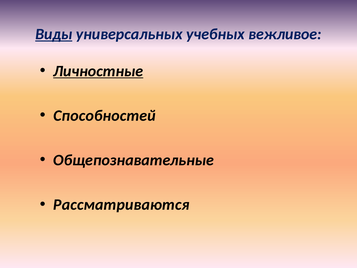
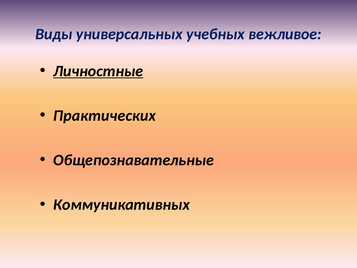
Виды underline: present -> none (54, 34)
Способностей: Способностей -> Практических (105, 115)
Рассматриваются: Рассматриваются -> Коммуникативных (122, 204)
